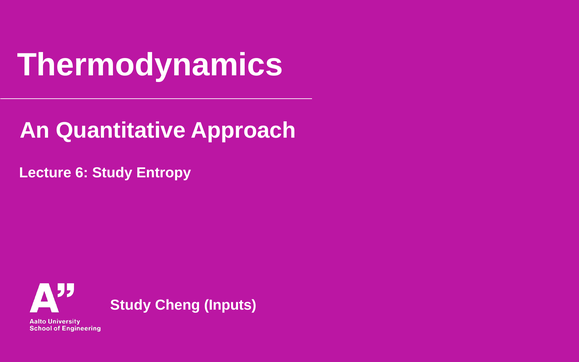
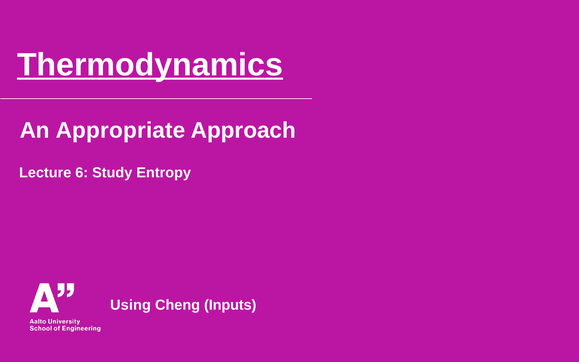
Thermodynamics underline: none -> present (150, 65)
Quantitative: Quantitative -> Appropriate (121, 130)
Study: Study -> Using (131, 305)
